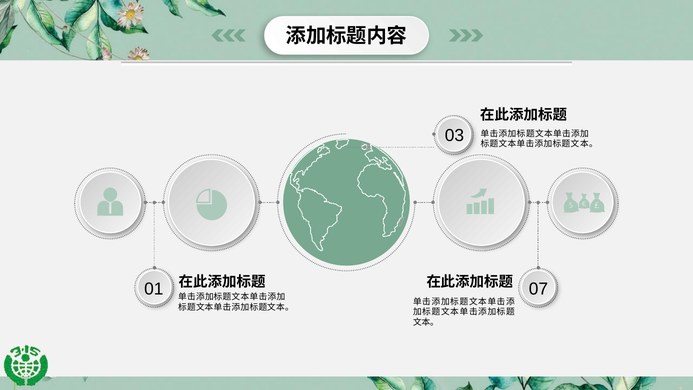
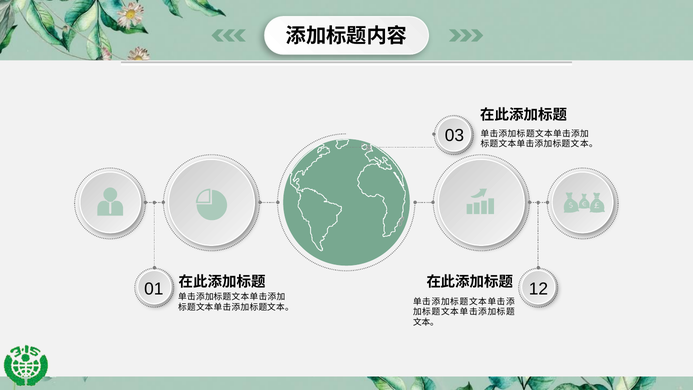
07: 07 -> 12 (539, 289)
